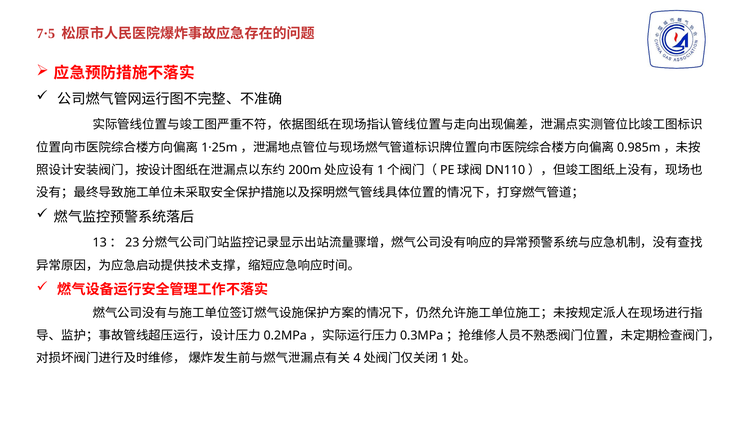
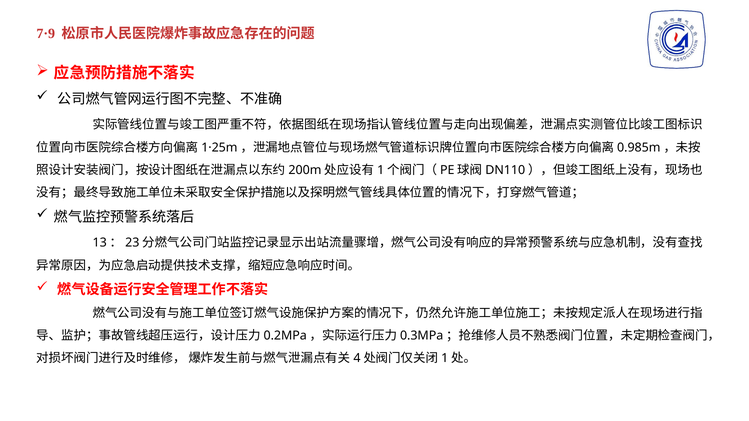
7·5: 7·5 -> 7·9 (46, 34)
